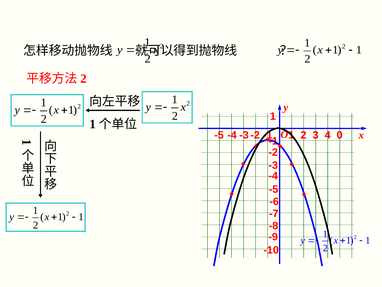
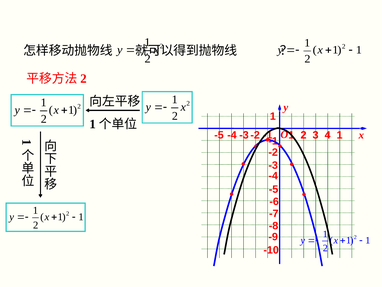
0: 0 -> 1 (340, 135)
